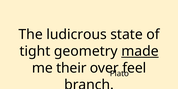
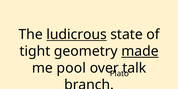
ludicrous underline: none -> present (77, 34)
their: their -> pool (71, 68)
feel: feel -> talk (134, 68)
